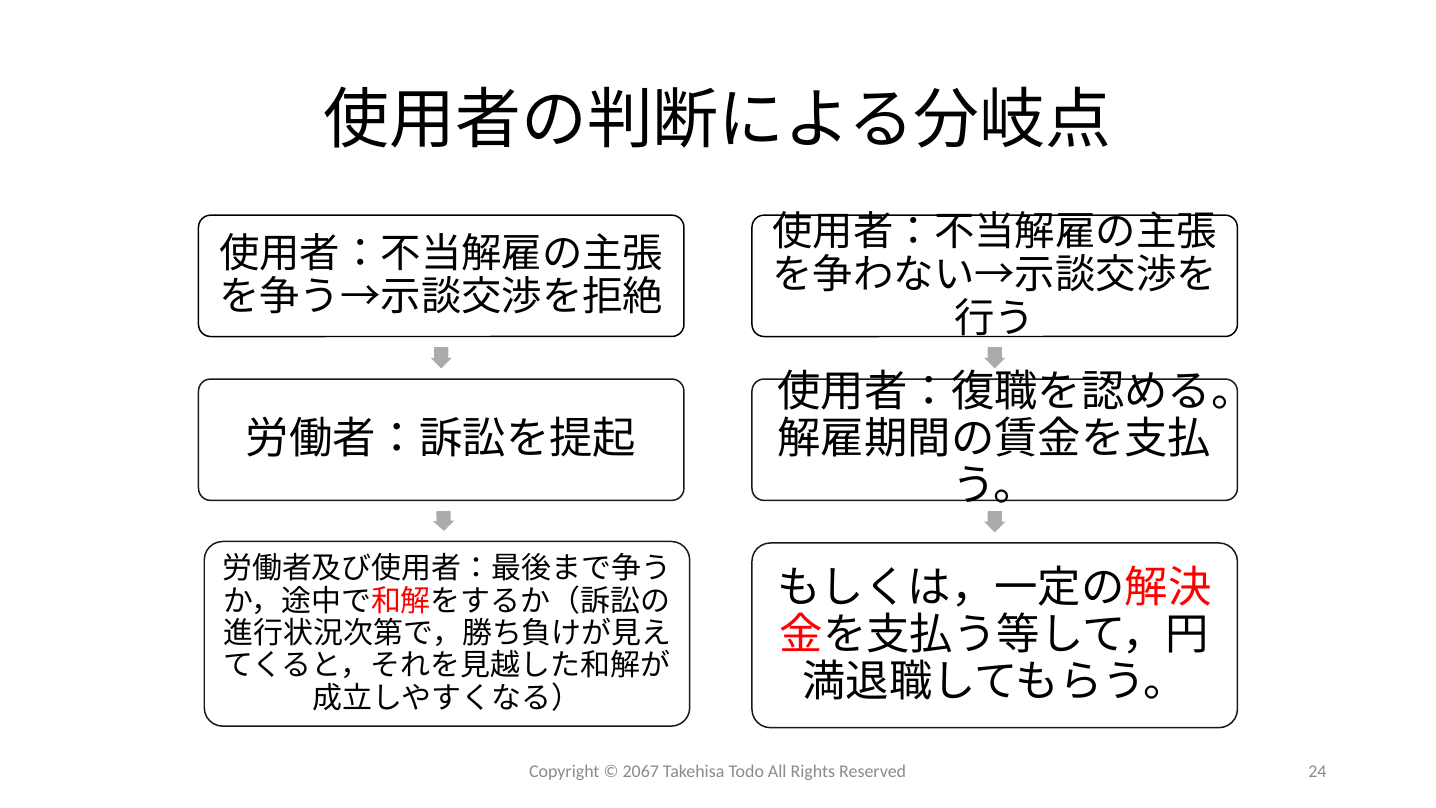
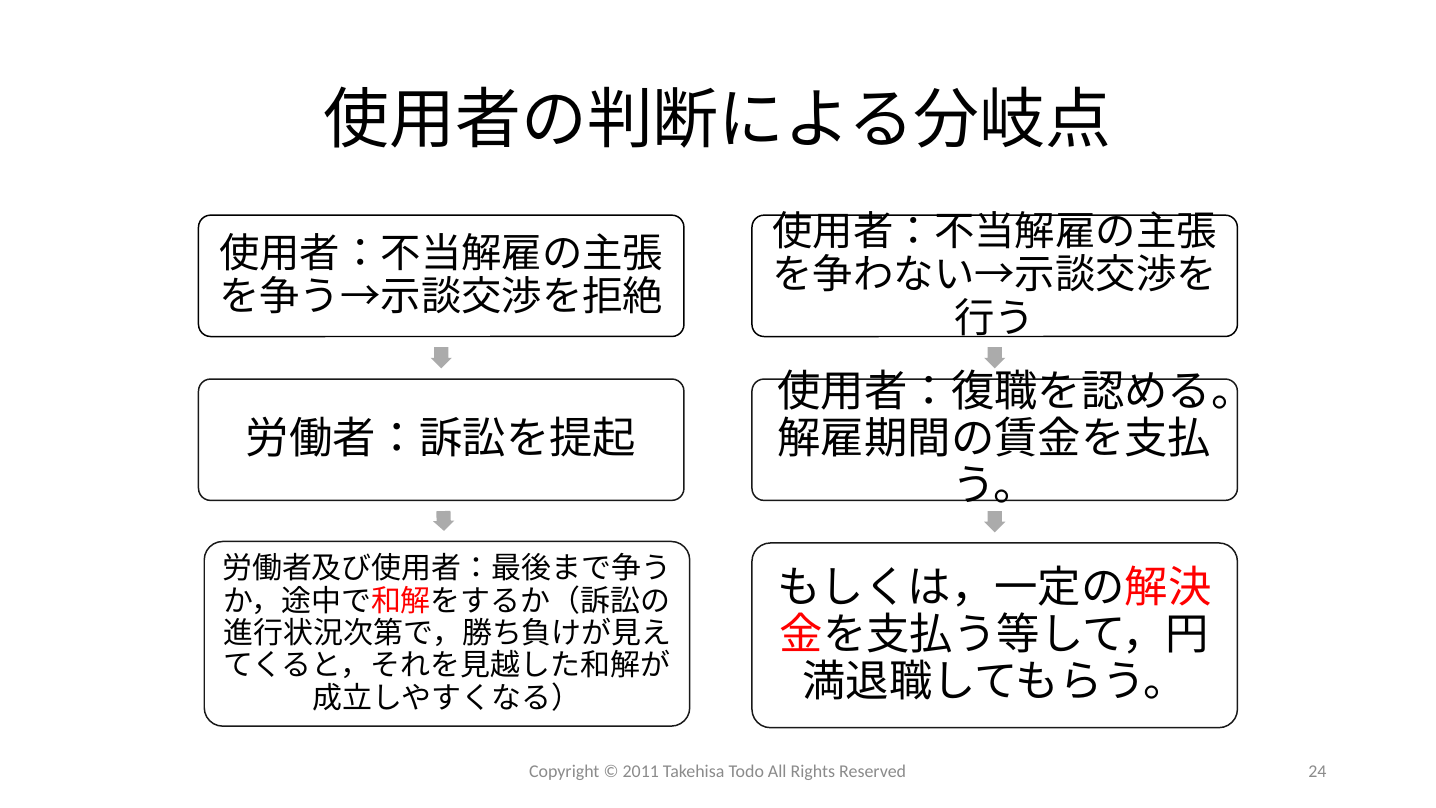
2067: 2067 -> 2011 (641, 771)
